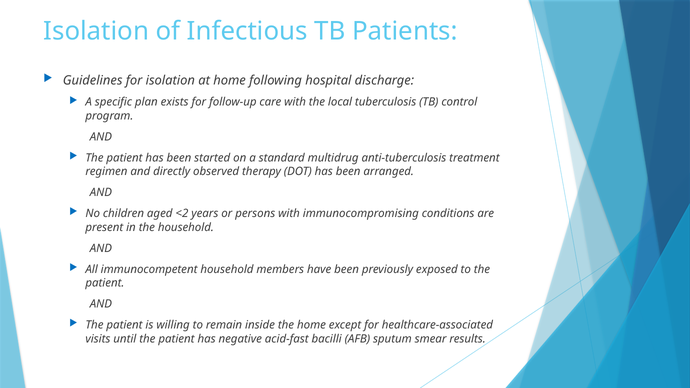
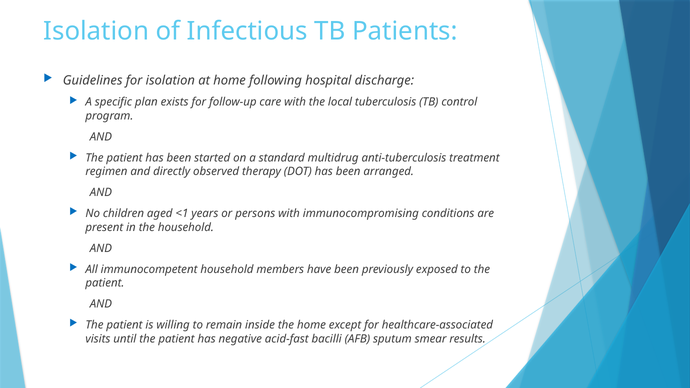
<2: <2 -> <1 (182, 214)
